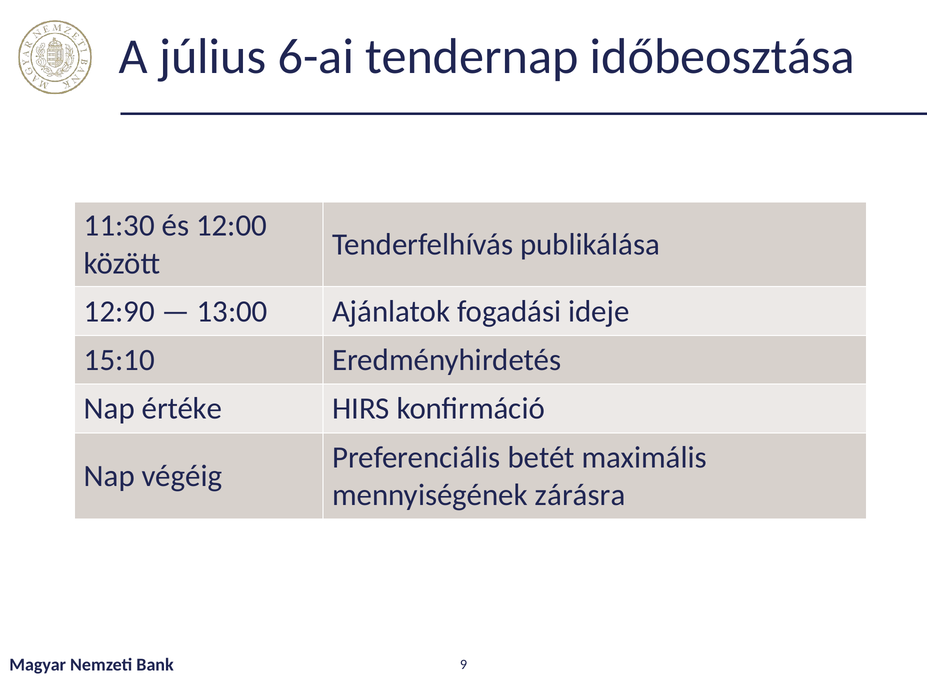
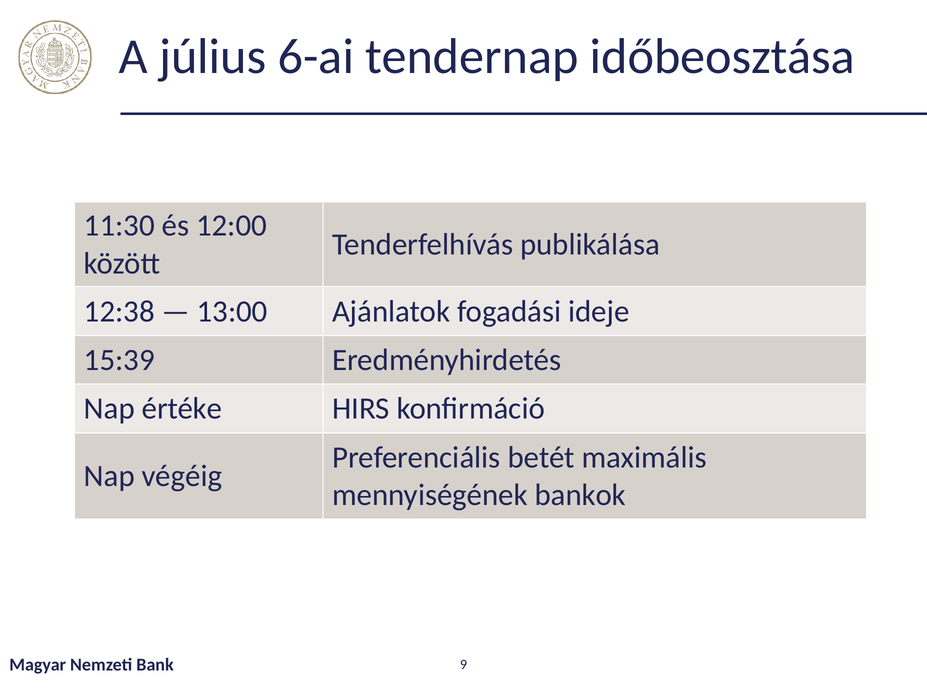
12:90: 12:90 -> 12:38 (119, 311)
15:10: 15:10 -> 15:39 (119, 360)
zárásra: zárásra -> bankok (580, 495)
